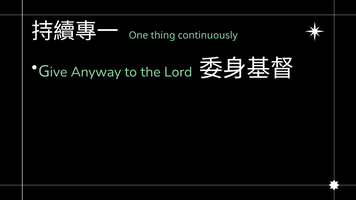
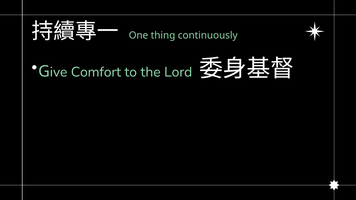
Anyway: Anyway -> Comfort (96, 72)
